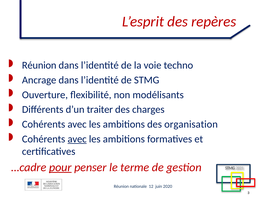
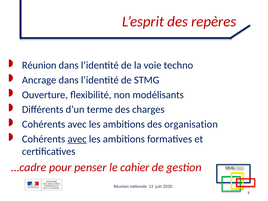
traiter: traiter -> terme (100, 110)
pour underline: present -> none (60, 167)
terme: terme -> cahier (135, 167)
